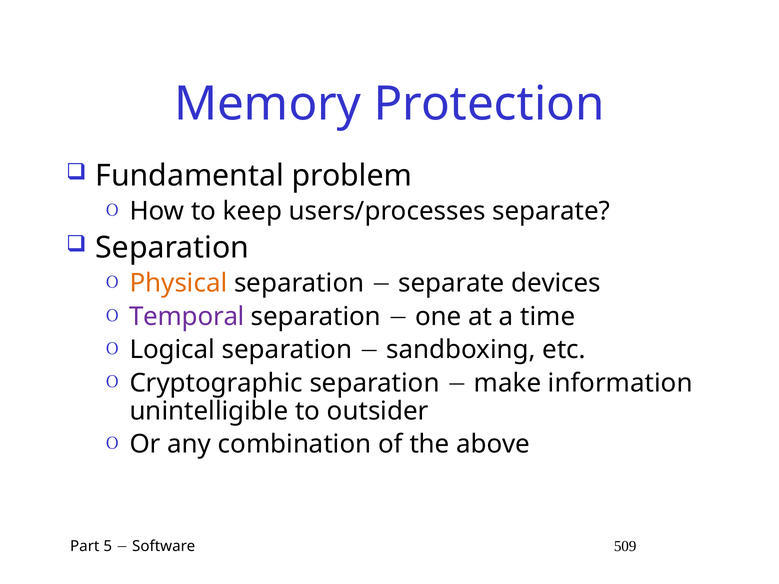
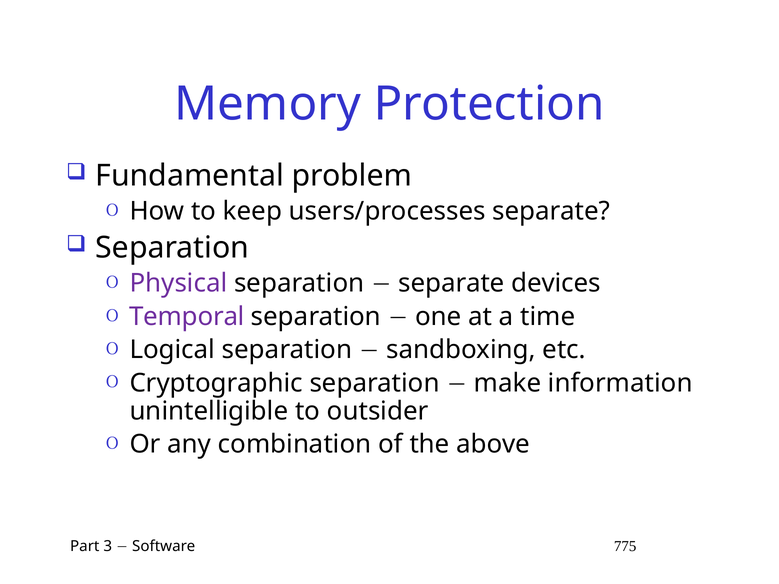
Physical colour: orange -> purple (178, 283)
5: 5 -> 3 (108, 546)
509: 509 -> 775 (625, 546)
